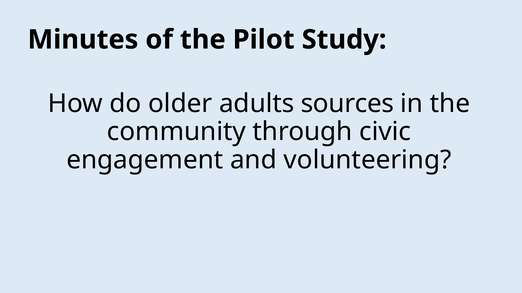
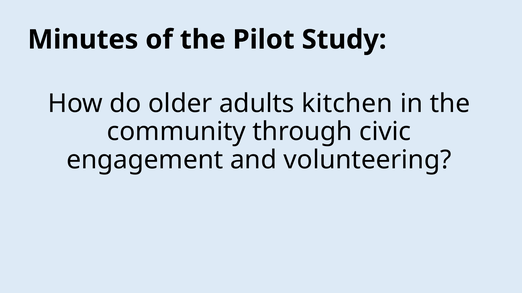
sources: sources -> kitchen (347, 104)
